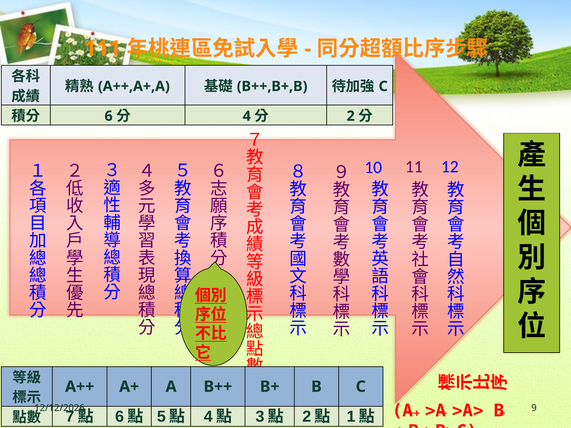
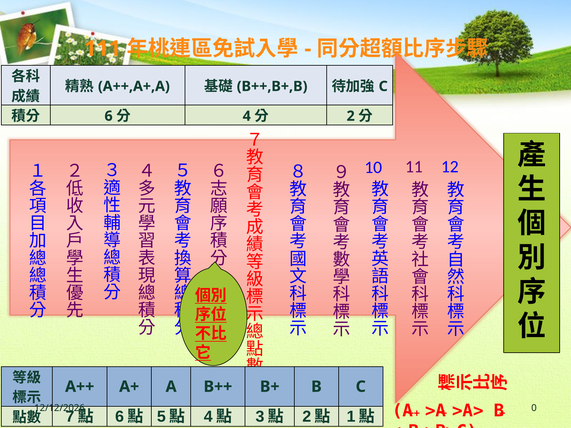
9: 9 -> 0 (534, 408)
